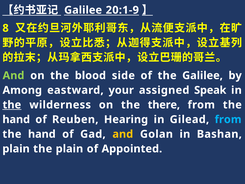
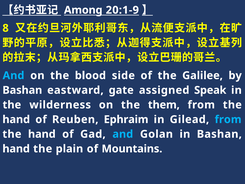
Galilee: Galilee -> Among (83, 10)
And colour: light green -> light blue (13, 75)
Among: Among -> Bashan (22, 90)
your: your -> gate (121, 90)
the underline: present -> none (12, 105)
there: there -> them (164, 105)
Hearing: Hearing -> Ephraim (126, 119)
and colour: yellow -> light blue (123, 134)
plain: plain -> hand (16, 149)
Appointed: Appointed -> Mountains (132, 149)
